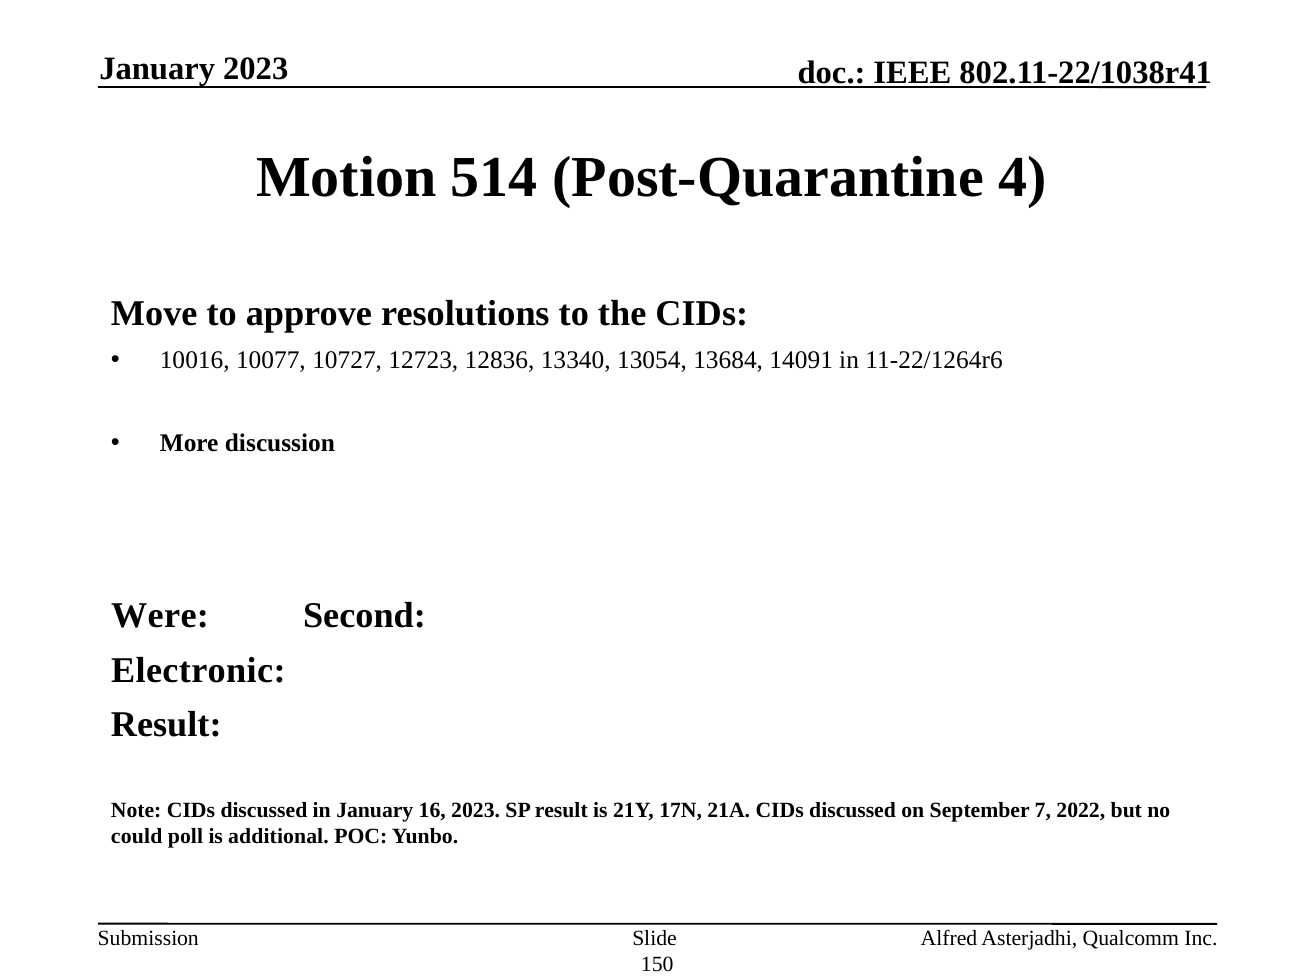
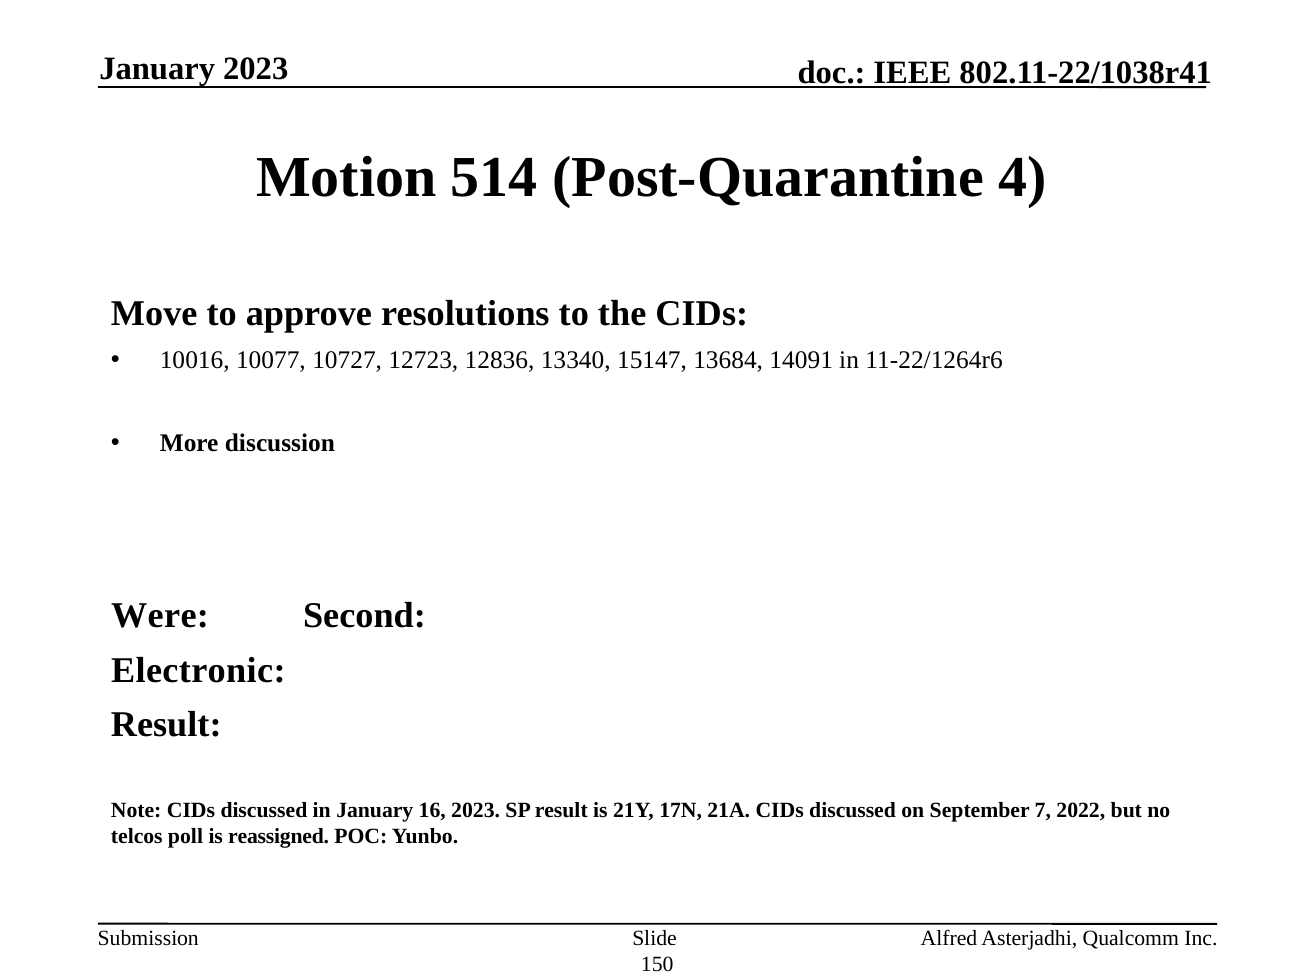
13054: 13054 -> 15147 (652, 360)
could: could -> telcos (137, 836)
additional: additional -> reassigned (279, 836)
